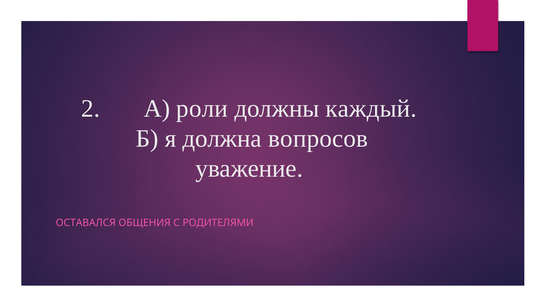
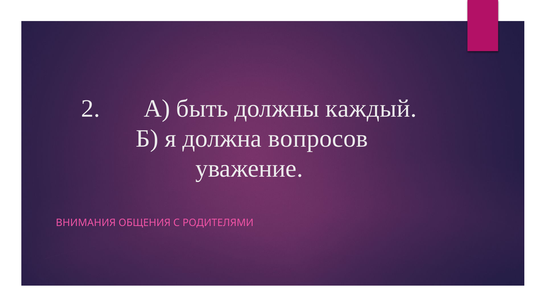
роли: роли -> быть (202, 109)
ОСТАВАЛСЯ: ОСТАВАЛСЯ -> ВНИМАНИЯ (86, 223)
